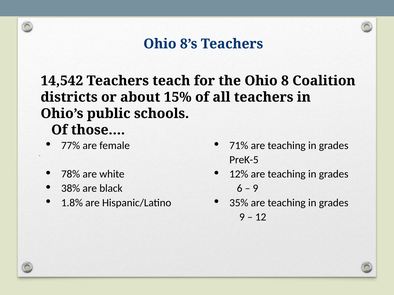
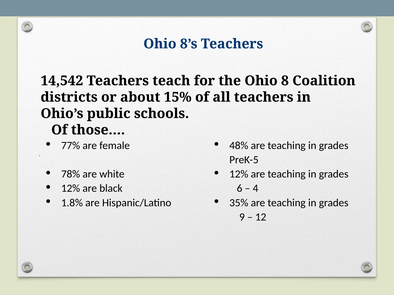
71%: 71% -> 48% (239, 146)
38%: 38% -> 12% (71, 189)
9: 9 -> 4 (255, 189)
